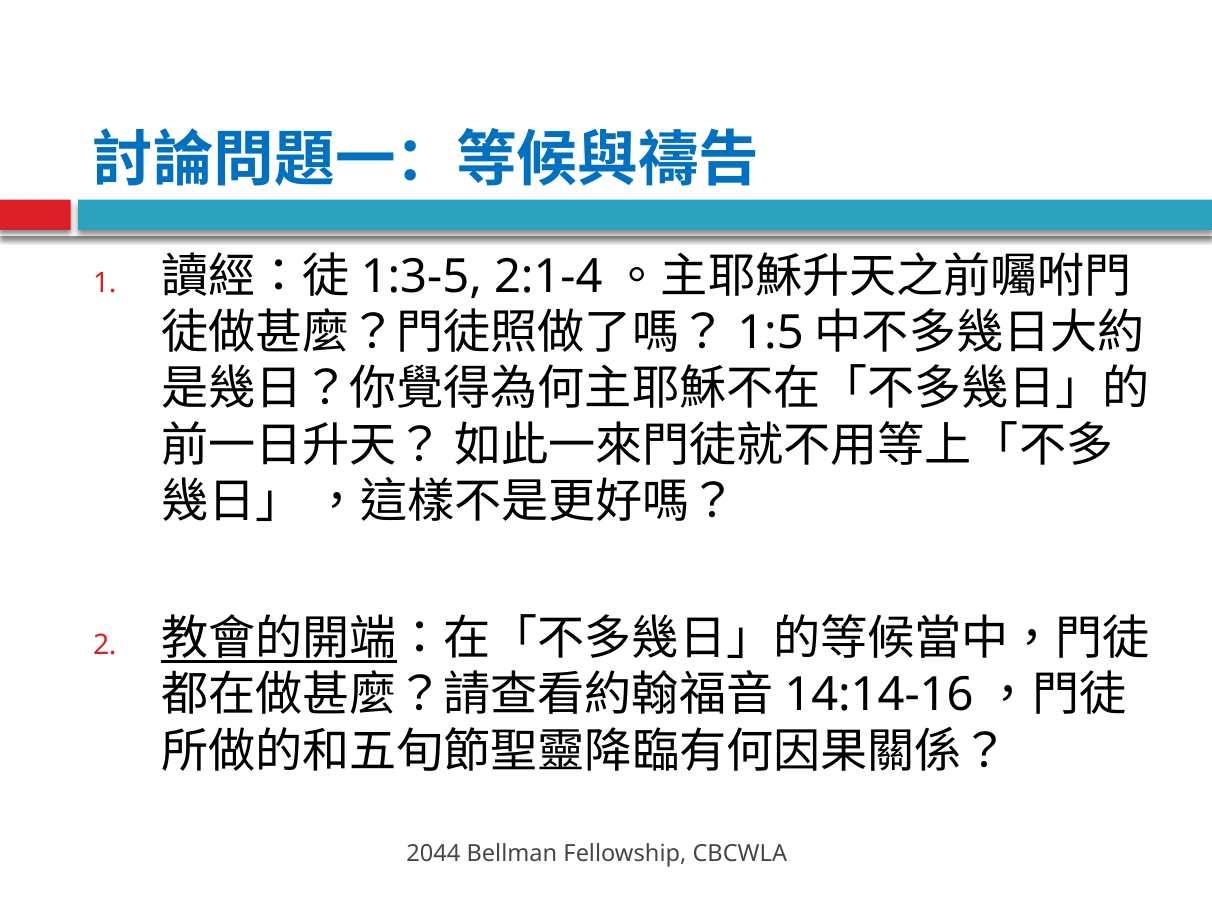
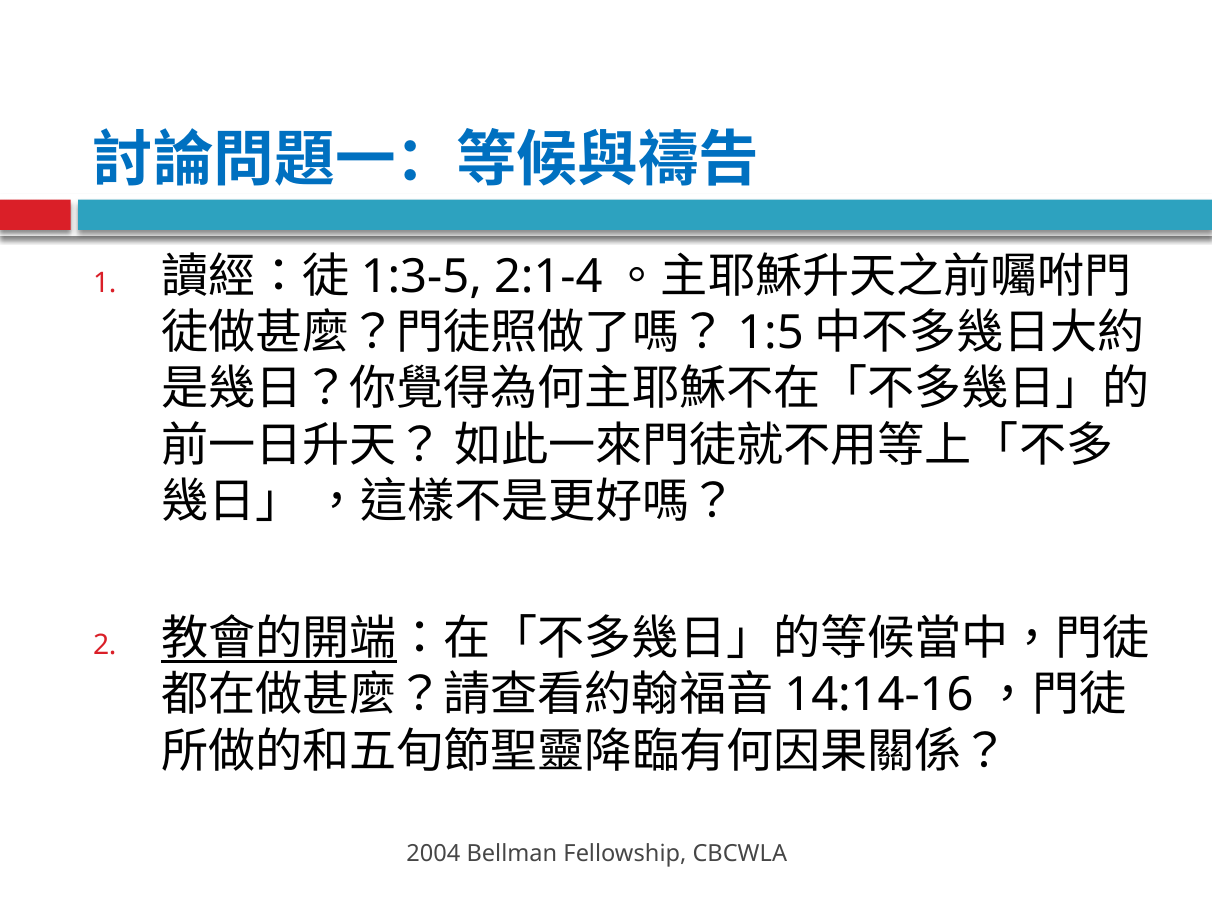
2044: 2044 -> 2004 (433, 854)
